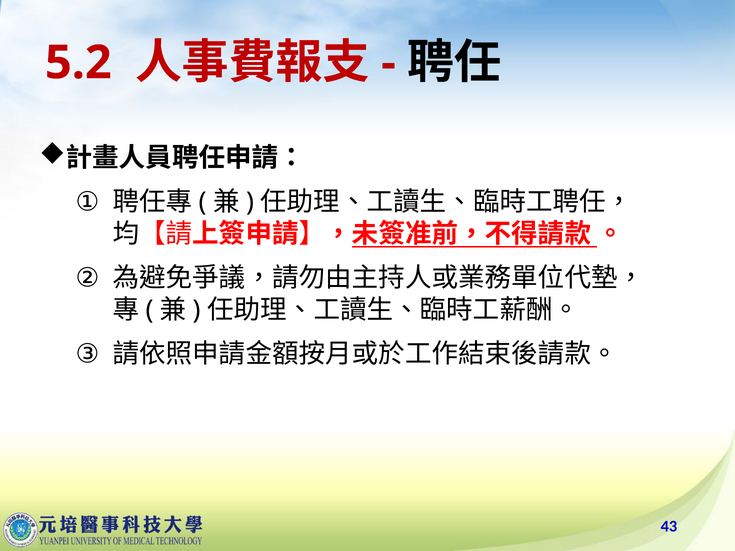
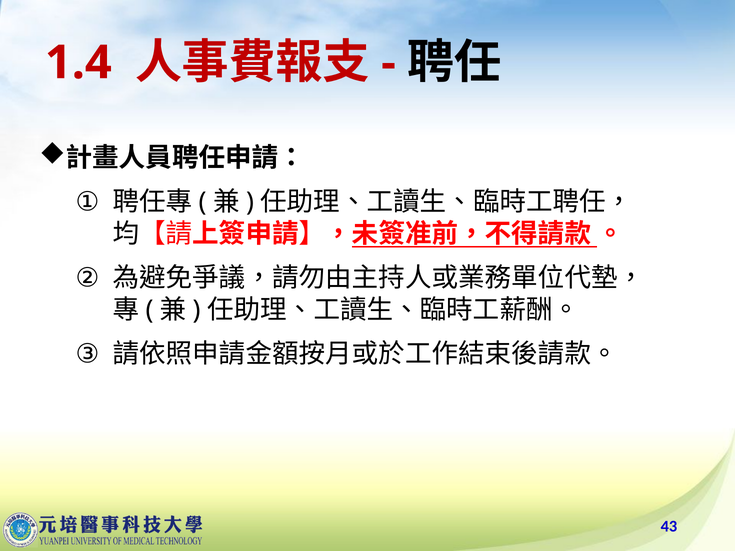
5.2: 5.2 -> 1.4 (78, 63)
